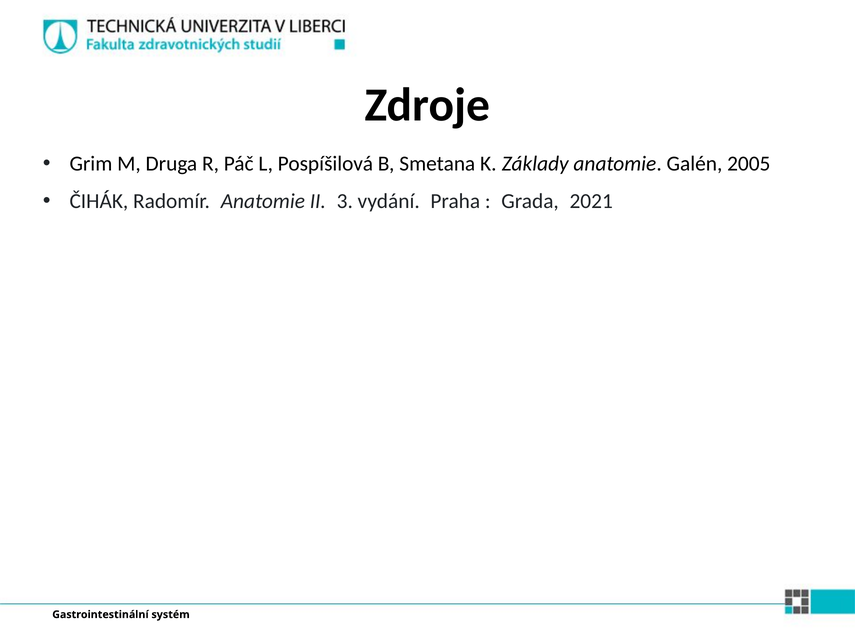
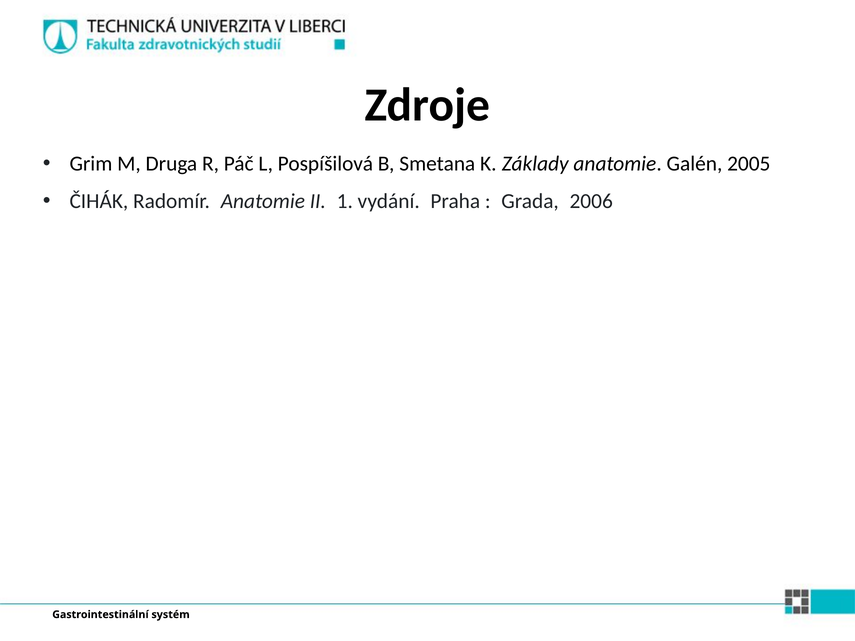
3: 3 -> 1 (345, 201)
2021: 2021 -> 2006 (591, 201)
